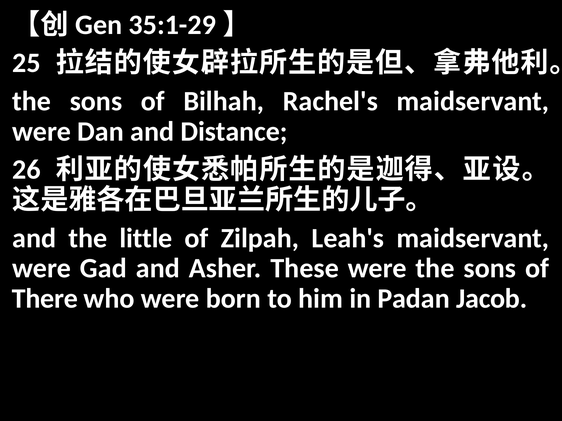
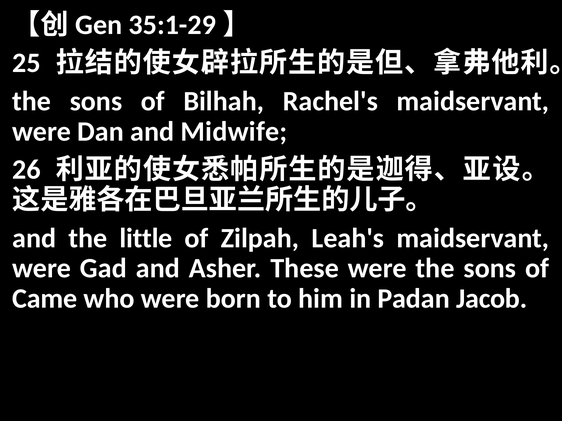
Distance: Distance -> Midwife (234, 132)
There: There -> Came (45, 299)
